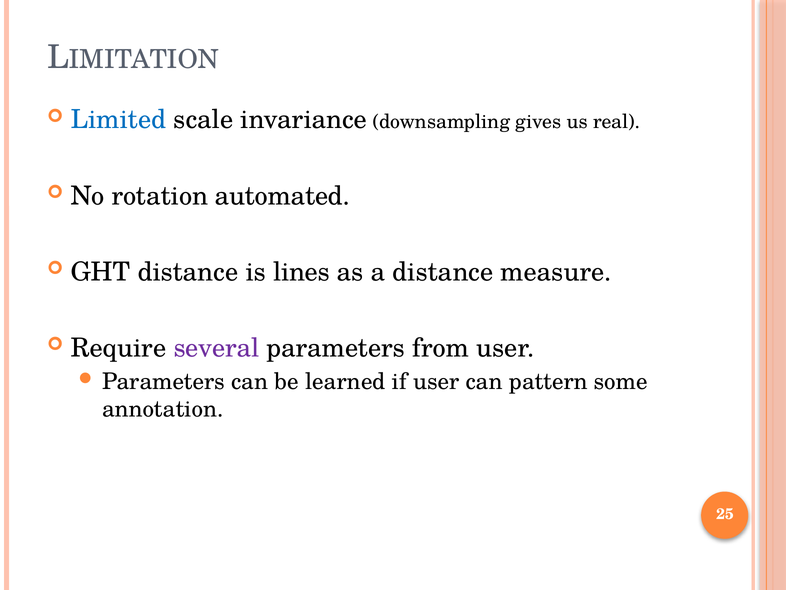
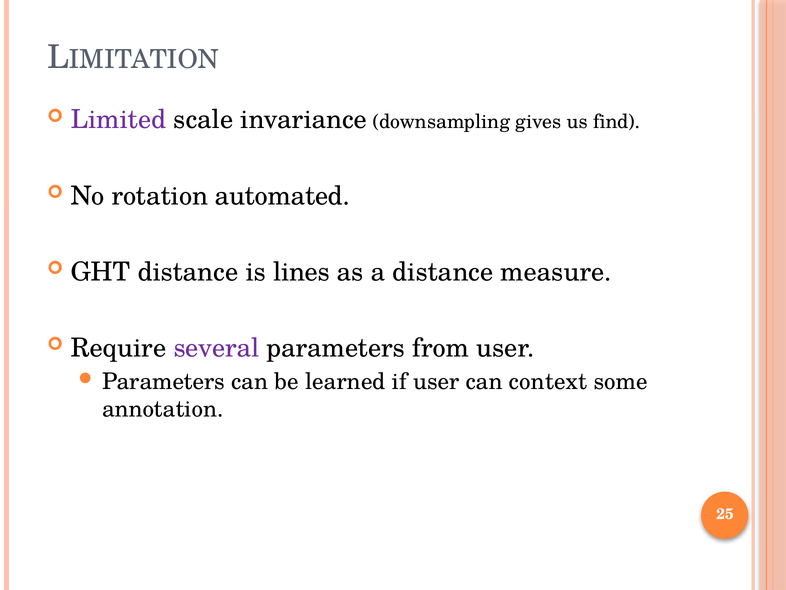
Limited colour: blue -> purple (118, 120)
real: real -> find (617, 122)
pattern: pattern -> context (548, 382)
